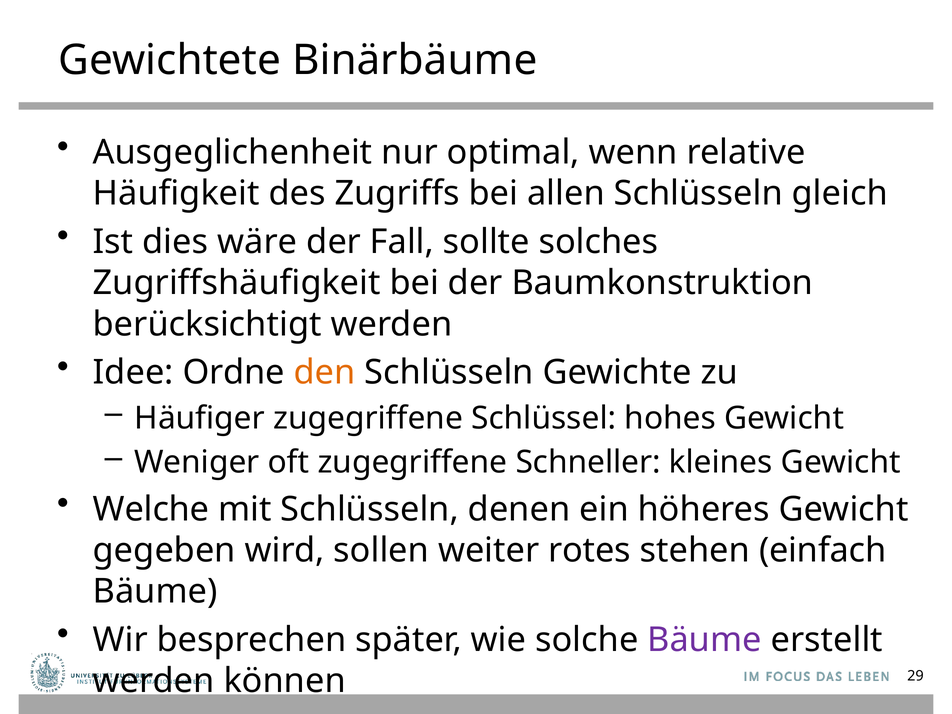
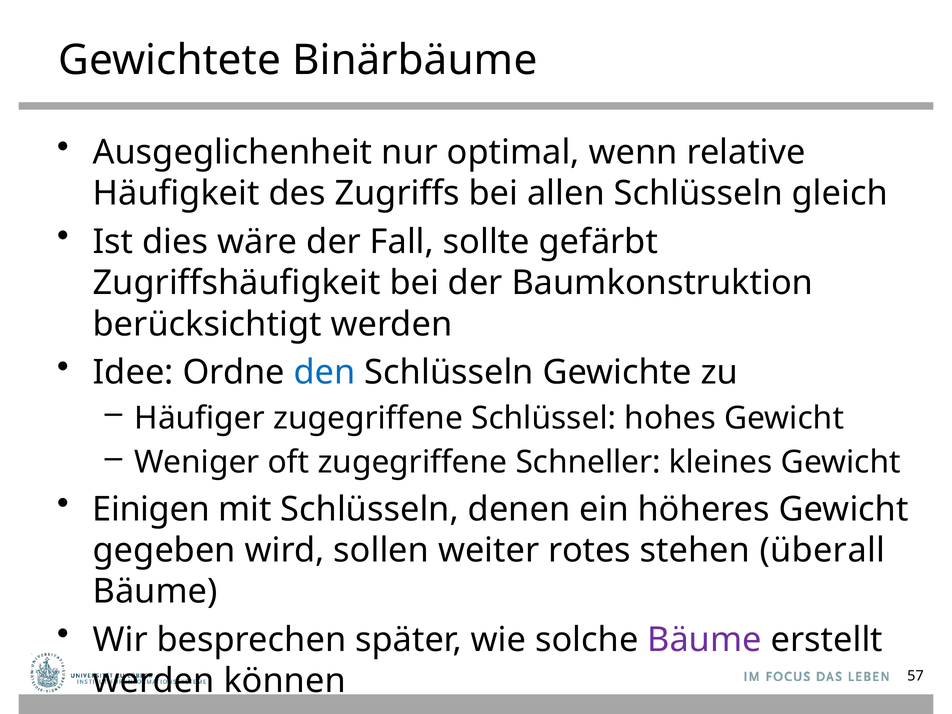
solches: solches -> gefärbt (598, 242)
den colour: orange -> blue (325, 372)
Welche: Welche -> Einigen (151, 509)
einfach: einfach -> überall (822, 550)
29: 29 -> 57 (915, 676)
